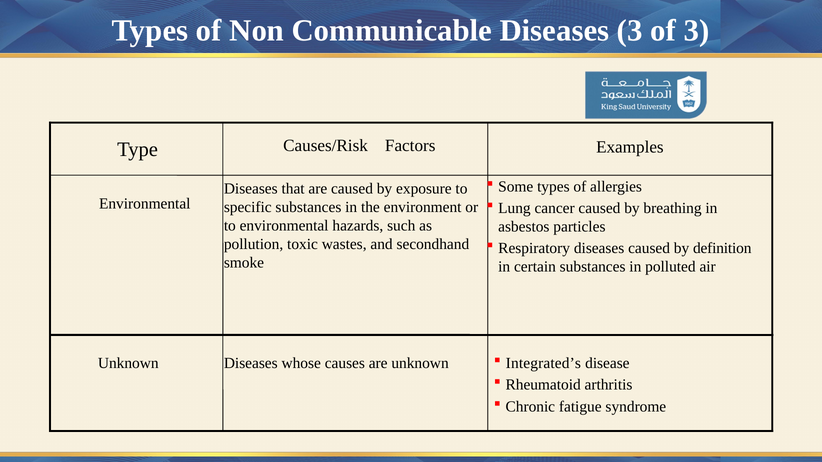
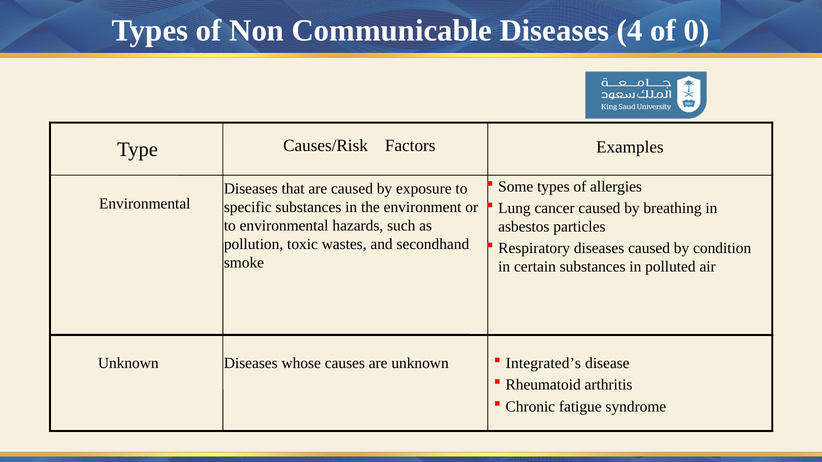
Diseases 3: 3 -> 4 (630, 31)
of 3: 3 -> 0 (696, 31)
definition: definition -> condition (722, 248)
